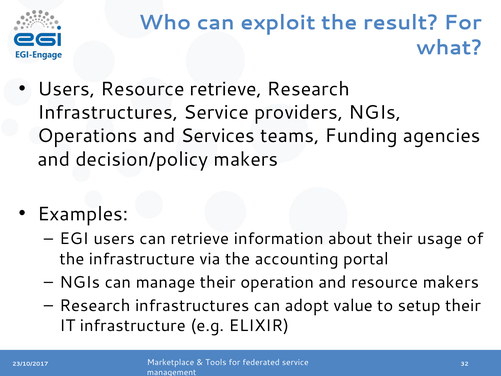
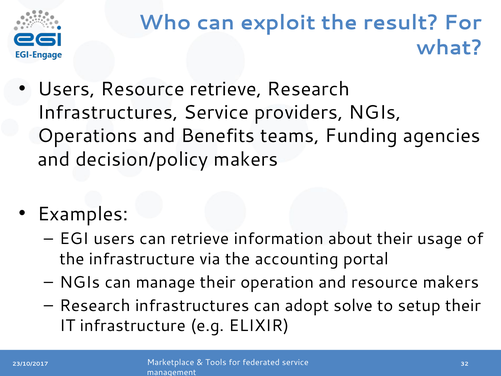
Services: Services -> Benefits (218, 136)
value: value -> solve (353, 305)
